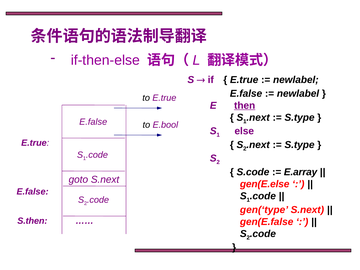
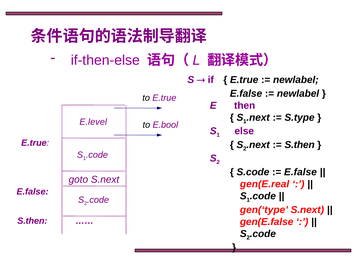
then underline: present -> none (245, 105)
E.false: E.false -> E.level (93, 122)
S.type: S.type -> S.then (300, 145)
E.array: E.array -> E.false (300, 172)
gen(E.else: gen(E.else -> gen(E.real (265, 184)
